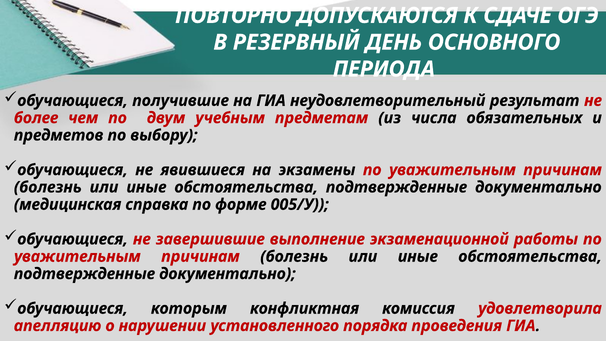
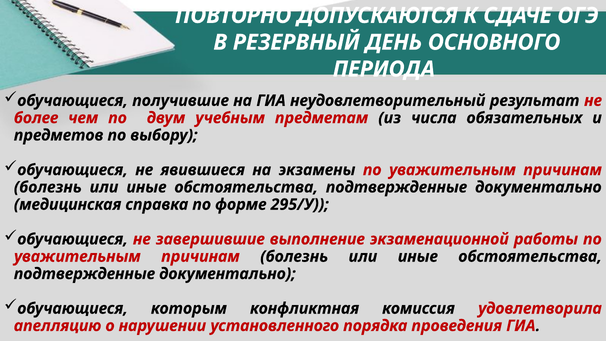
005/У: 005/У -> 295/У (300, 204)
